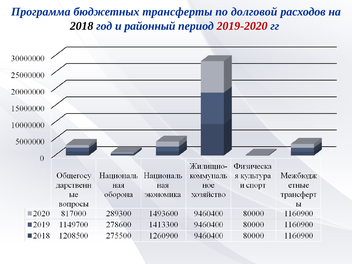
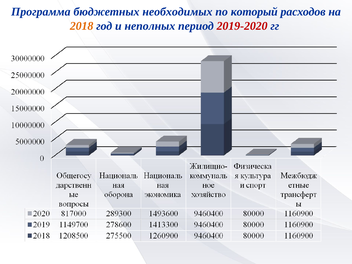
трансферты: трансферты -> необходимых (177, 12)
долговой: долговой -> который (254, 12)
2018 colour: black -> orange (82, 26)
районный: районный -> неполных (150, 26)
